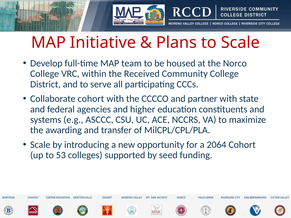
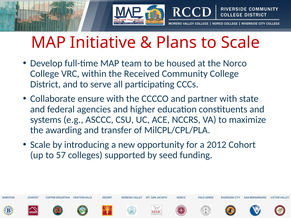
Collaborate cohort: cohort -> ensure (91, 99)
2064: 2064 -> 2012 (217, 145)
53: 53 -> 57 (61, 155)
